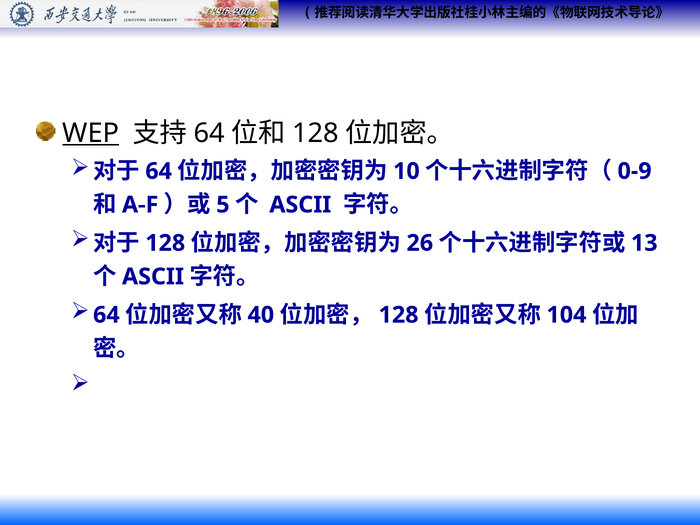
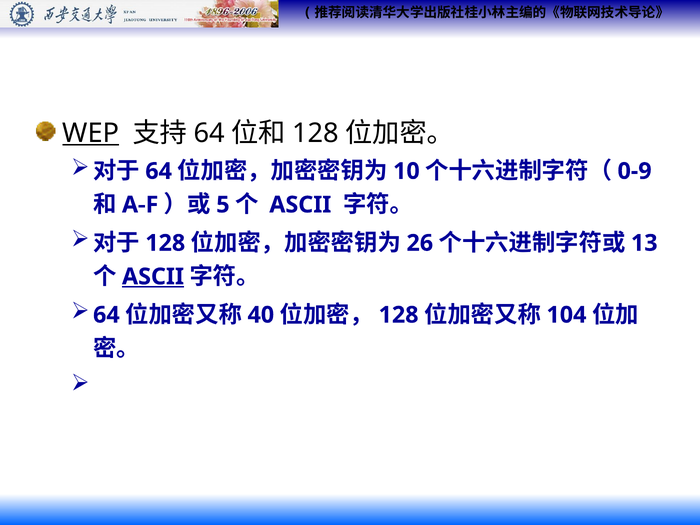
ASCII underline: none -> present (153, 277)
